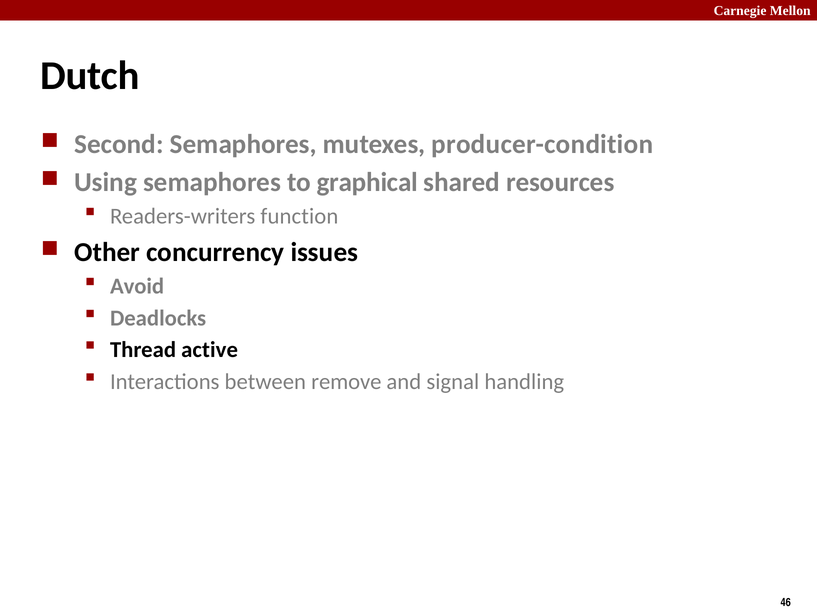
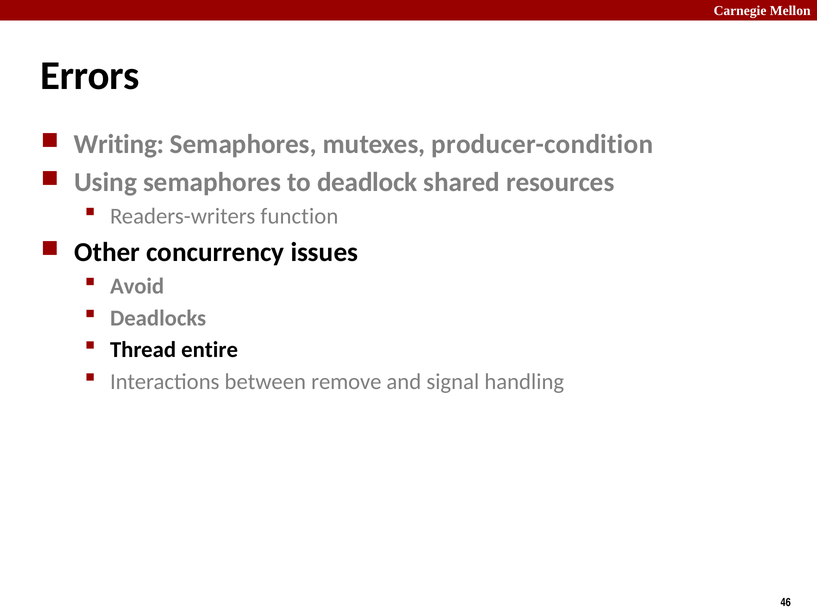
Dutch: Dutch -> Errors (90, 76)
Second: Second -> Writing (119, 144)
graphical: graphical -> deadlock (367, 182)
active: active -> entire (210, 350)
